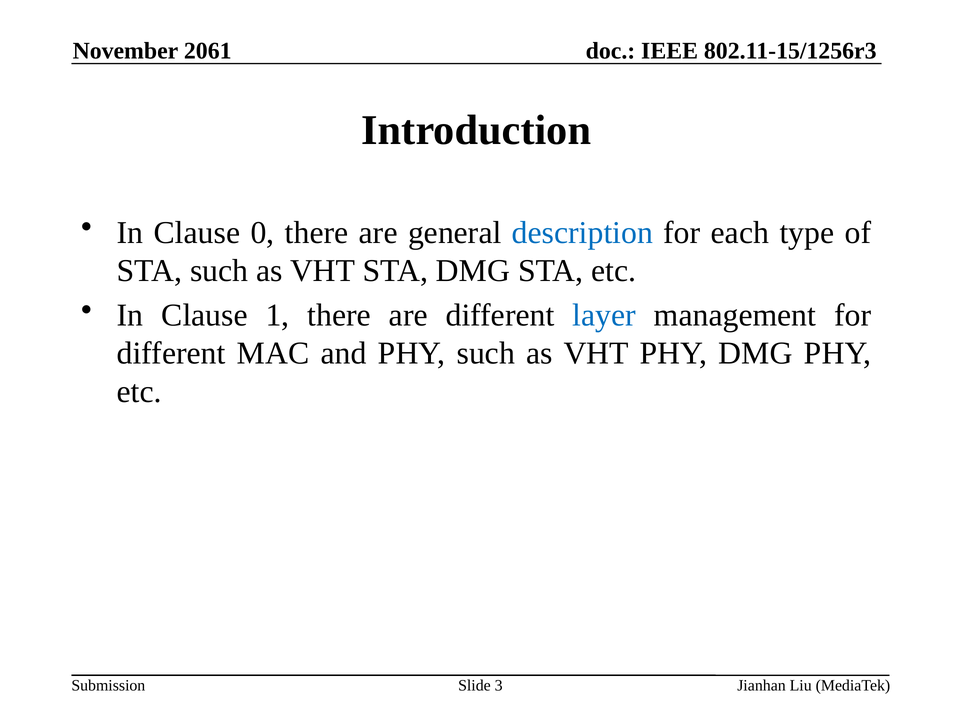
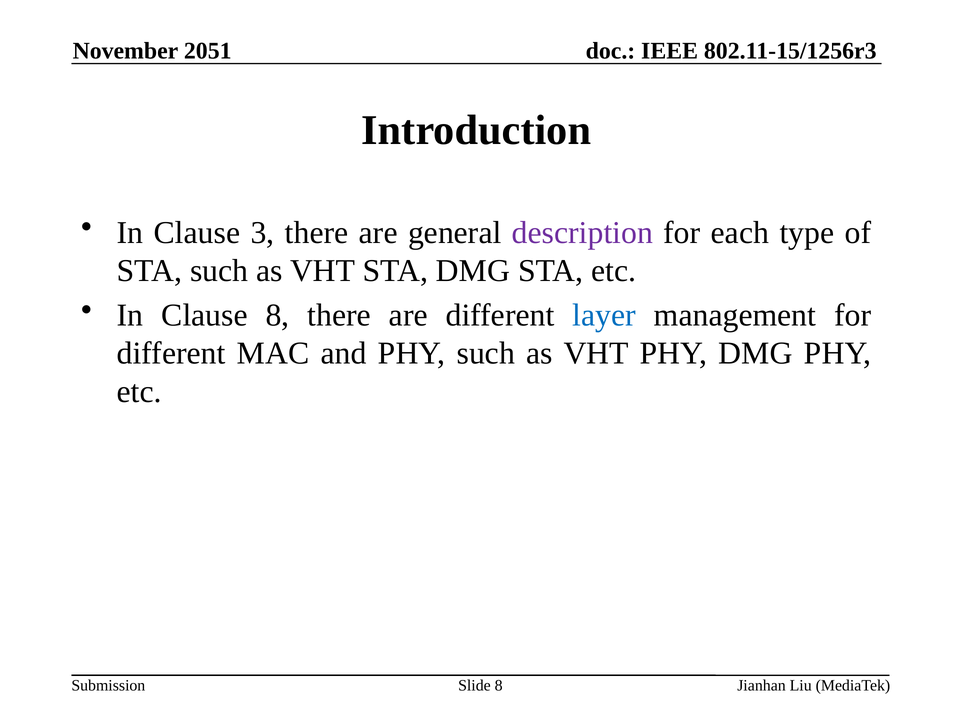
2061: 2061 -> 2051 (208, 51)
0: 0 -> 3 (262, 233)
description colour: blue -> purple (582, 233)
Clause 1: 1 -> 8 (278, 315)
Slide 3: 3 -> 8 (499, 685)
